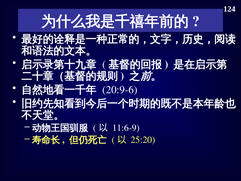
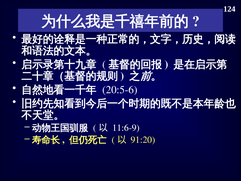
20:9-6: 20:9-6 -> 20:5-6 (120, 90)
25:20: 25:20 -> 91:20 (143, 140)
